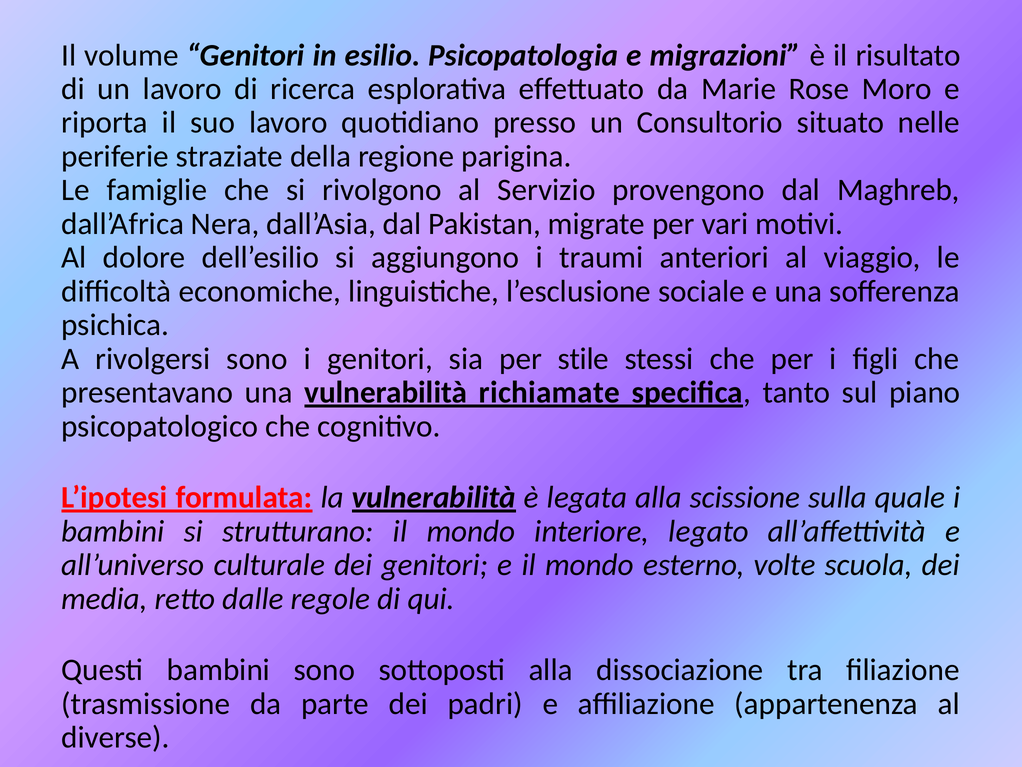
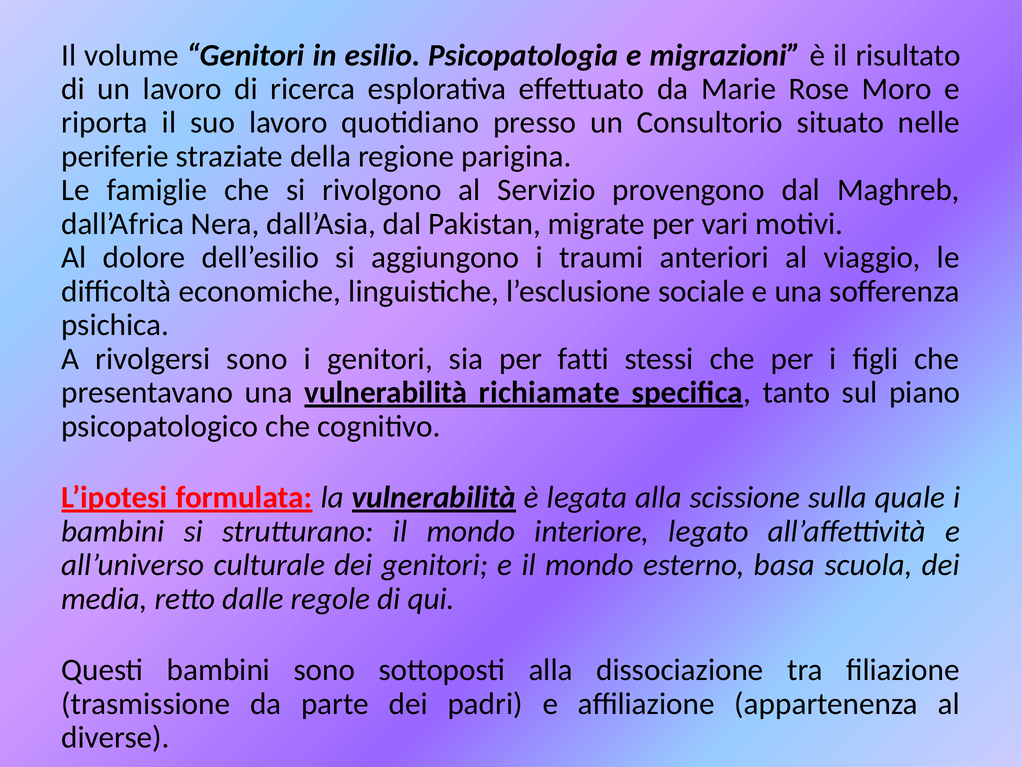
stile: stile -> fatti (583, 359)
volte: volte -> basa (784, 565)
